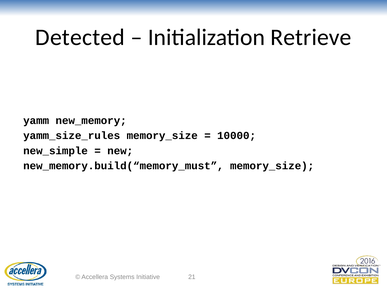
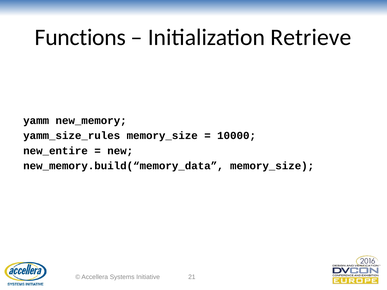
Detected: Detected -> Functions (80, 37)
new_simple: new_simple -> new_entire (56, 151)
new_memory.build(“memory_must: new_memory.build(“memory_must -> new_memory.build(“memory_data (123, 166)
